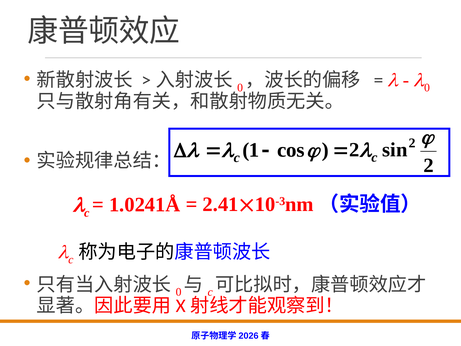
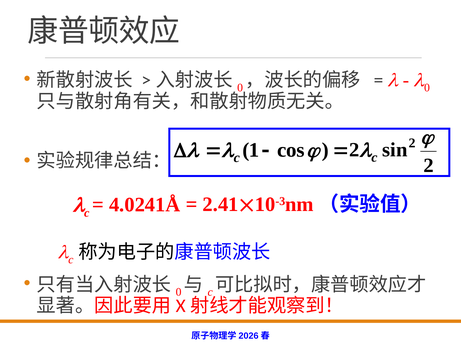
1.0241Å: 1.0241Å -> 4.0241Å (145, 205)
